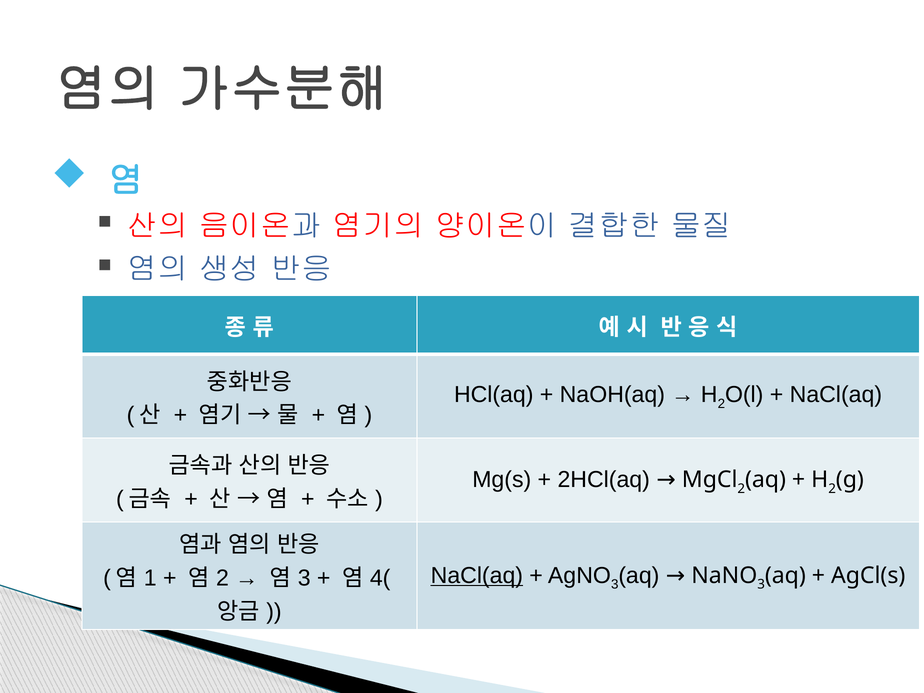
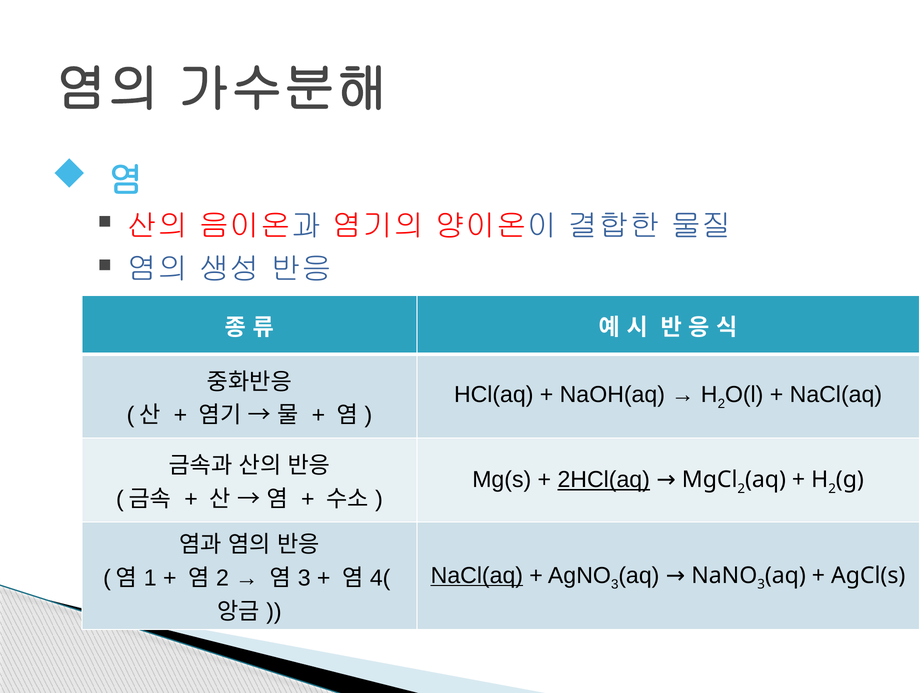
2HCl(aq underline: none -> present (604, 480)
